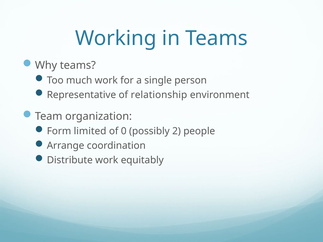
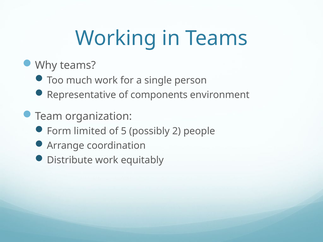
relationship: relationship -> components (159, 95)
0: 0 -> 5 (124, 131)
